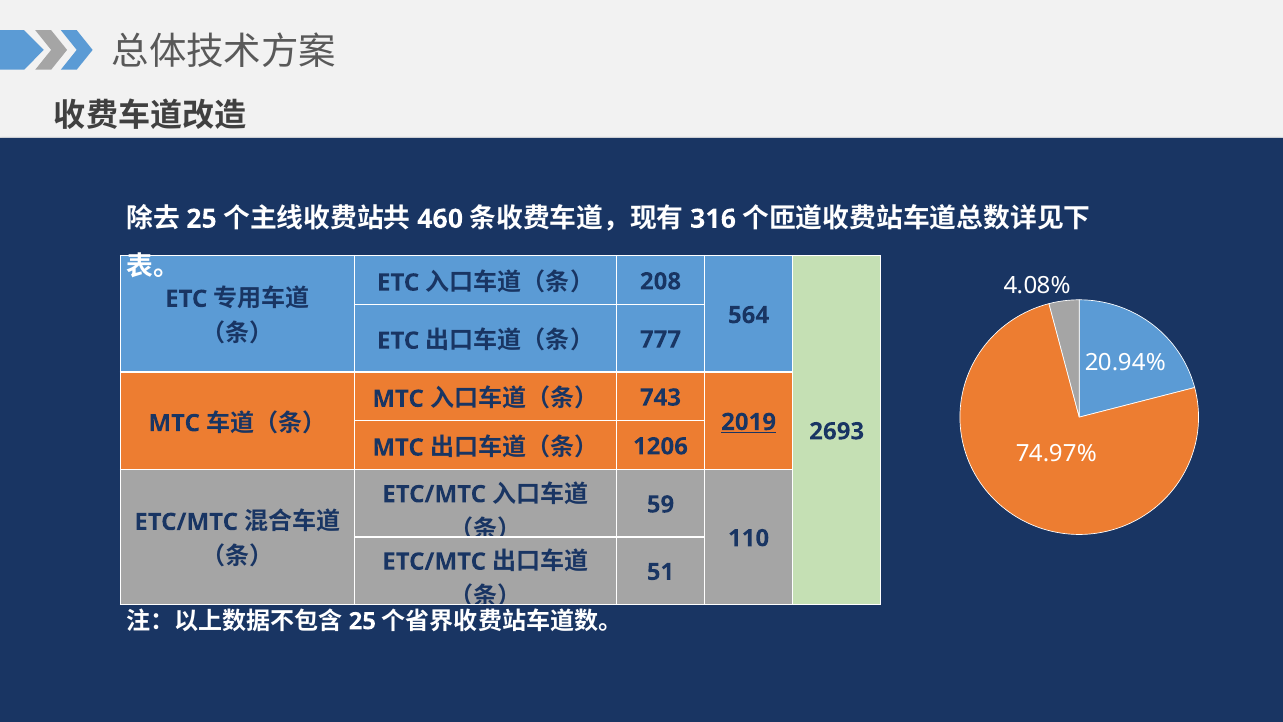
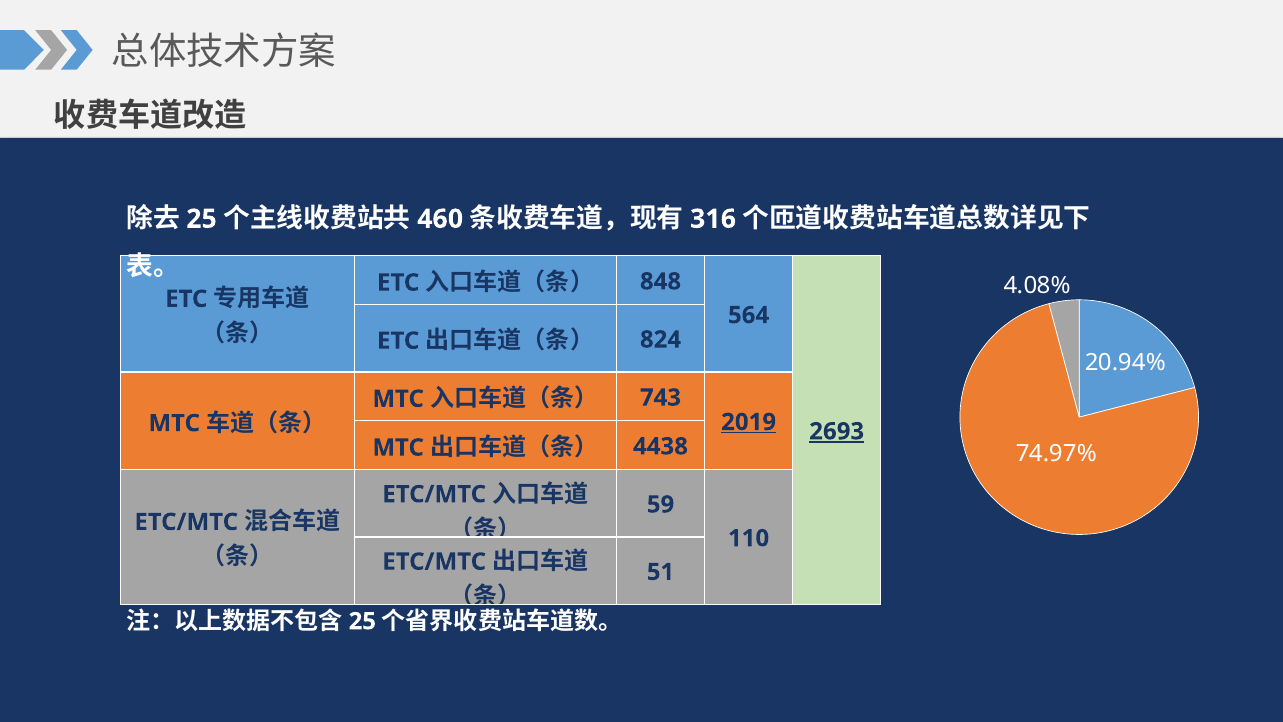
208: 208 -> 848 (661, 281)
777: 777 -> 824 (661, 339)
2693 underline: none -> present (837, 431)
1206: 1206 -> 4438 (661, 446)
